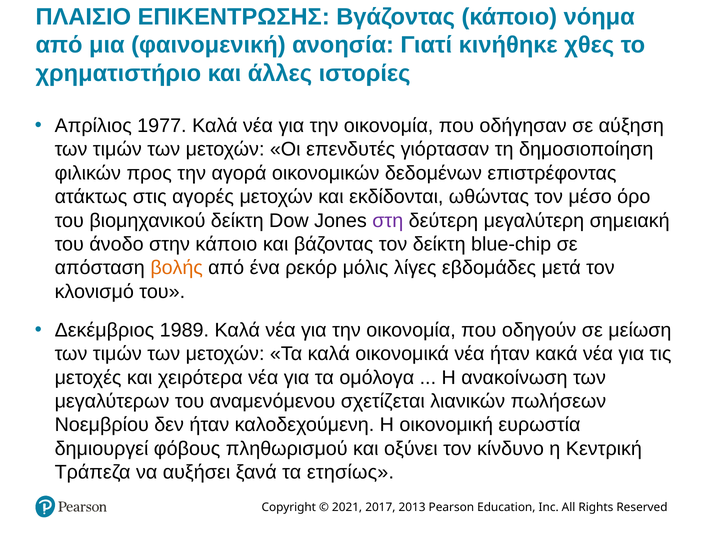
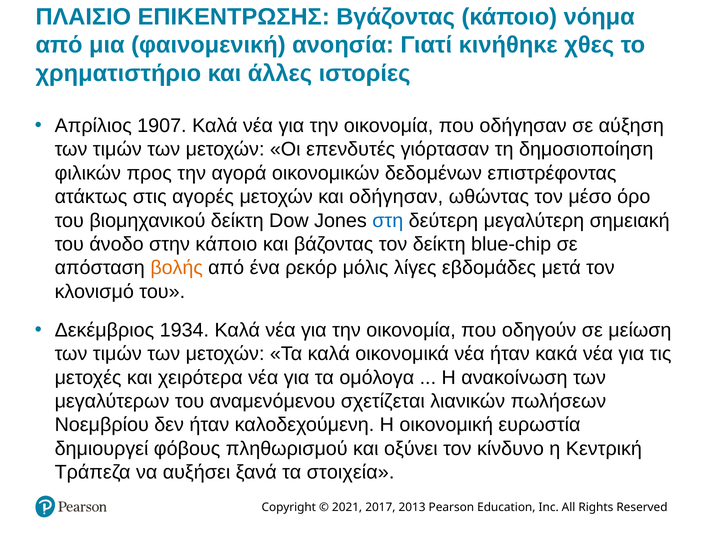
1977: 1977 -> 1907 (162, 126)
και εκδίδονται: εκδίδονται -> οδήγησαν (396, 197)
στη colour: purple -> blue (388, 220)
1989: 1989 -> 1934 (184, 330)
ετησίως: ετησίως -> στοιχεία (351, 472)
